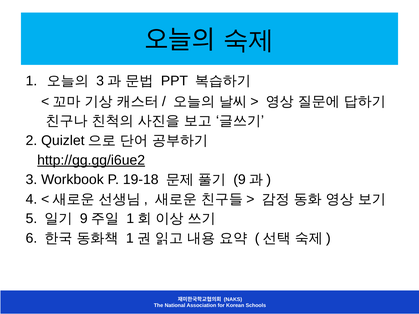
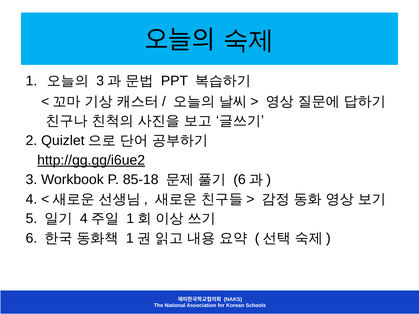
19-18: 19-18 -> 85-18 (141, 180)
9: 9 -> 6 (240, 180)
9: 9 -> 4 (84, 219)
